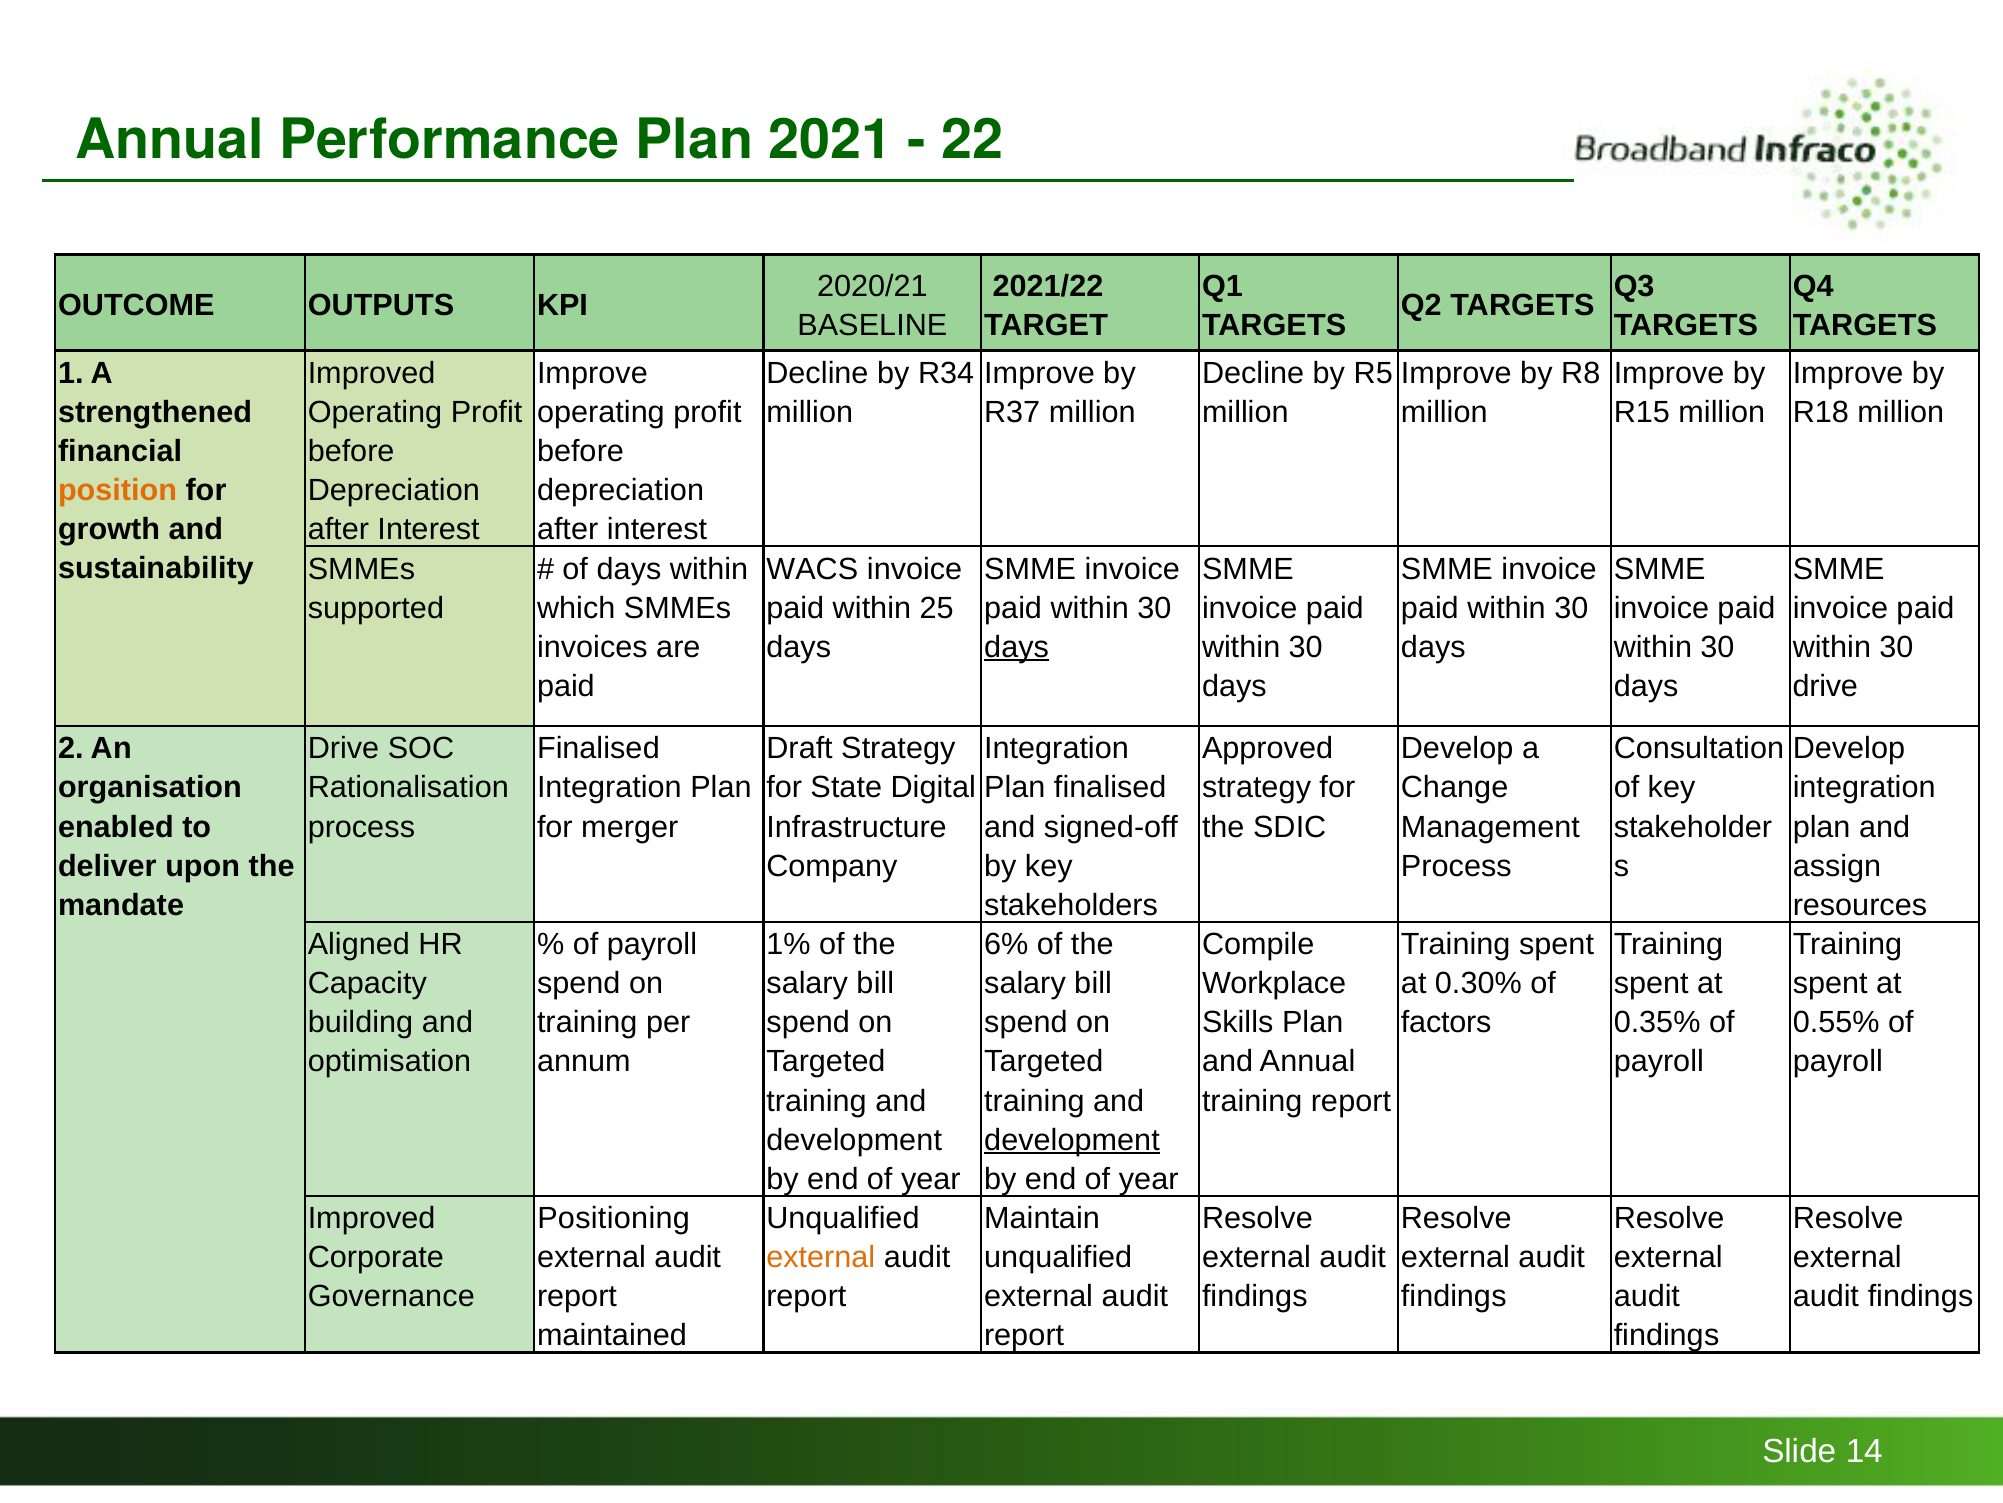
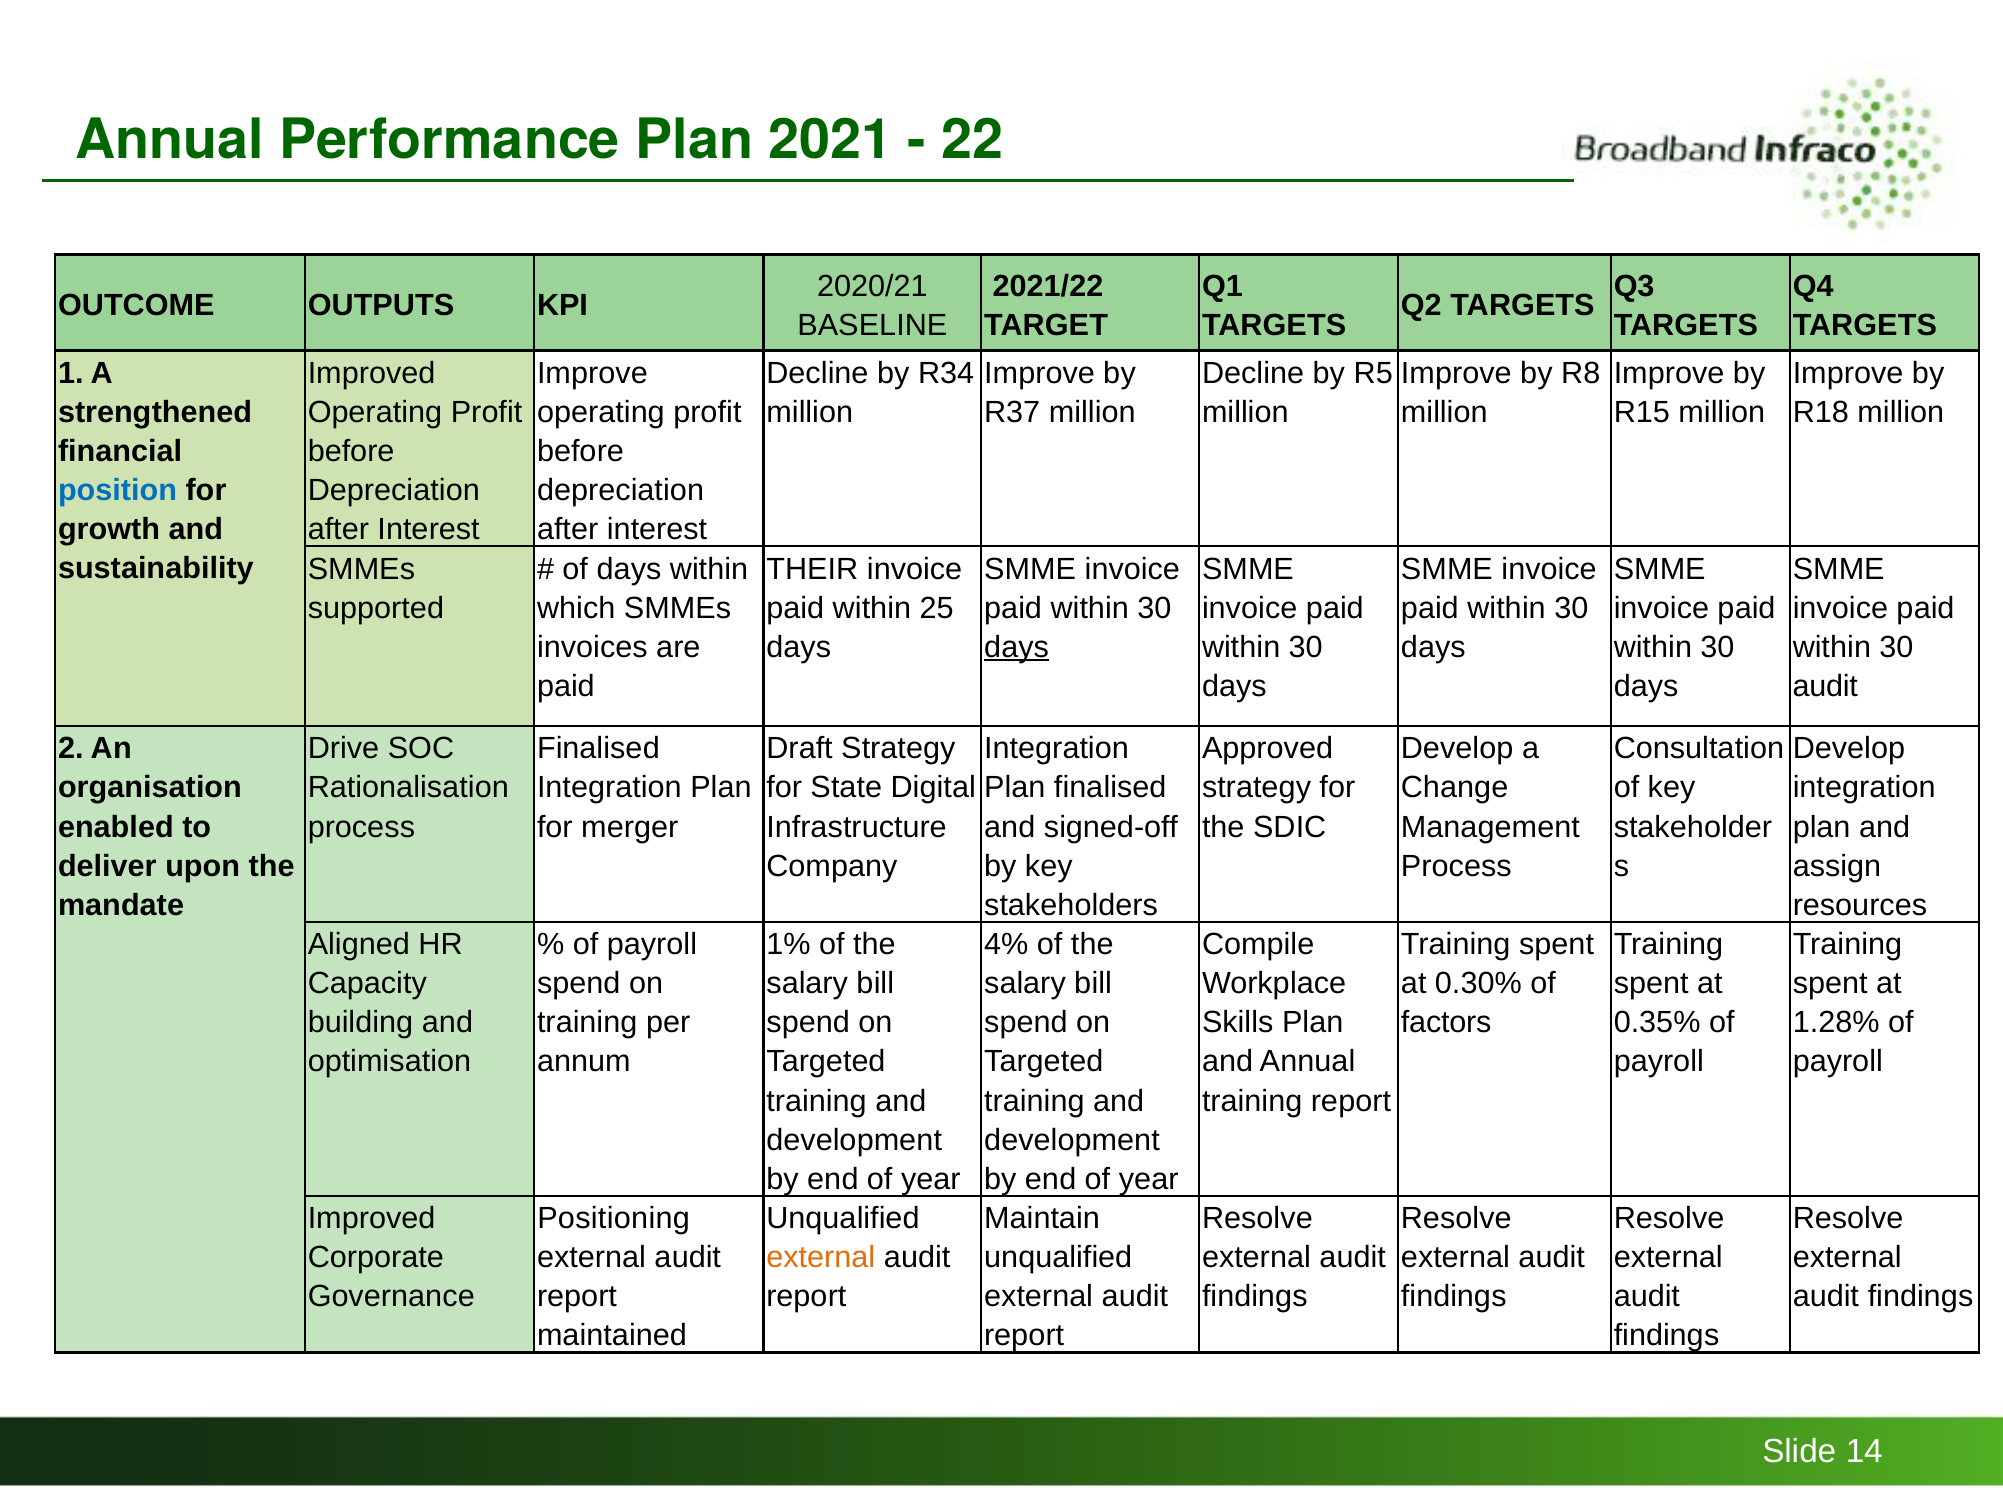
position colour: orange -> blue (117, 490)
WACS: WACS -> THEIR (812, 569)
drive: drive -> audit (1825, 686)
6%: 6% -> 4% (1006, 944)
0.55%: 0.55% -> 1.28% (1836, 1022)
development underline: present -> none (1072, 1140)
